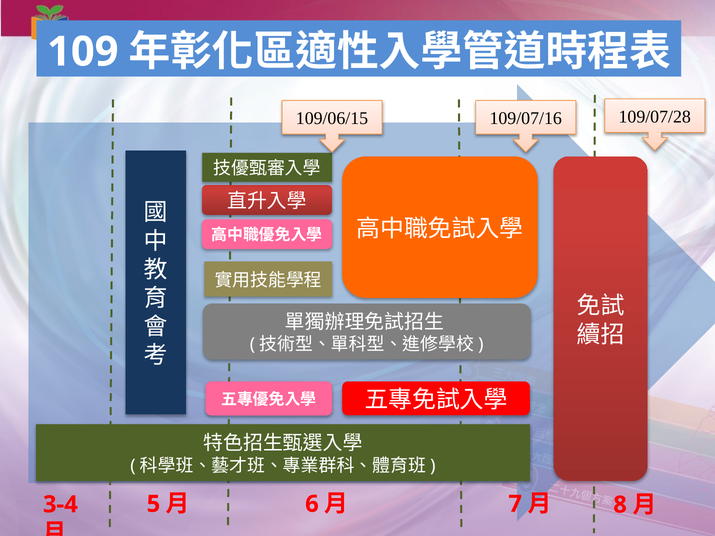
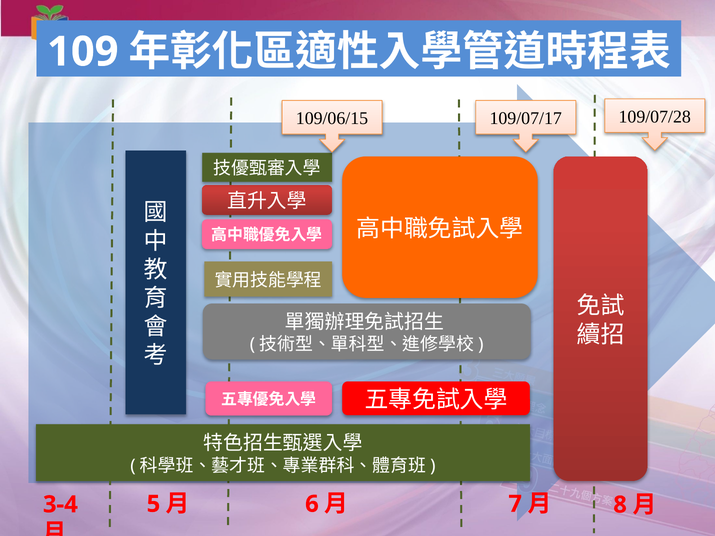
109/07/16: 109/07/16 -> 109/07/17 (526, 119)
